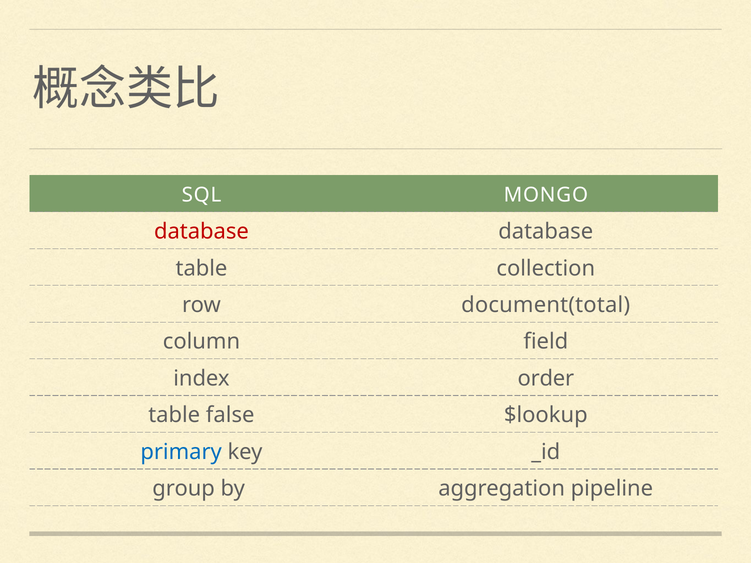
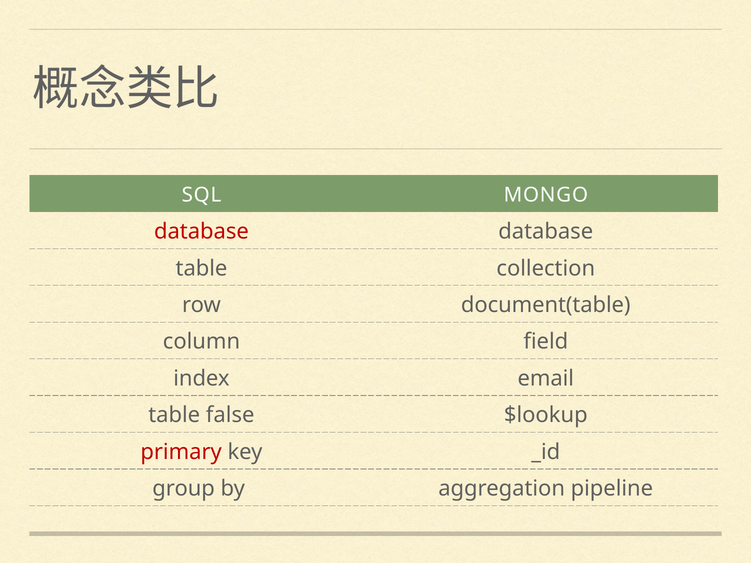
document(total: document(total -> document(table (546, 305)
order: order -> email (546, 379)
primary colour: blue -> red (181, 452)
